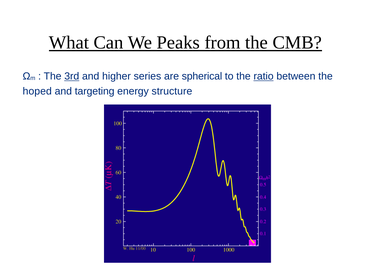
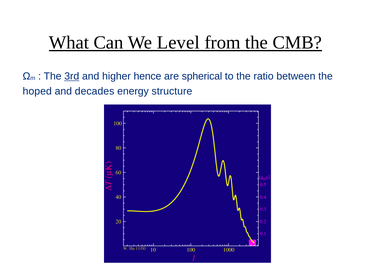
Peaks: Peaks -> Level (178, 43)
series: series -> hence (147, 76)
ratio underline: present -> none (264, 76)
targeting: targeting -> decades (95, 91)
